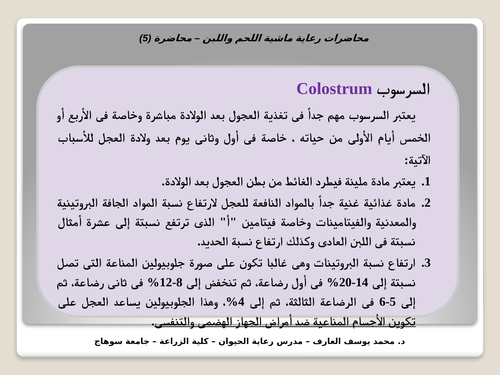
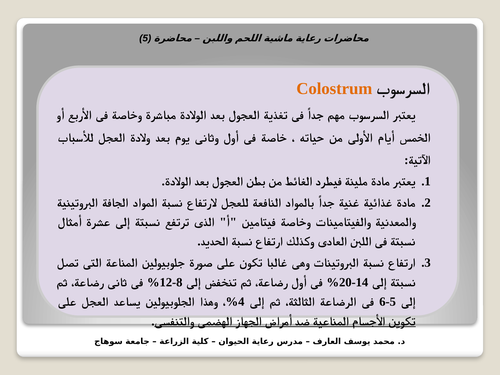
Colostrum colour: purple -> orange (334, 89)
